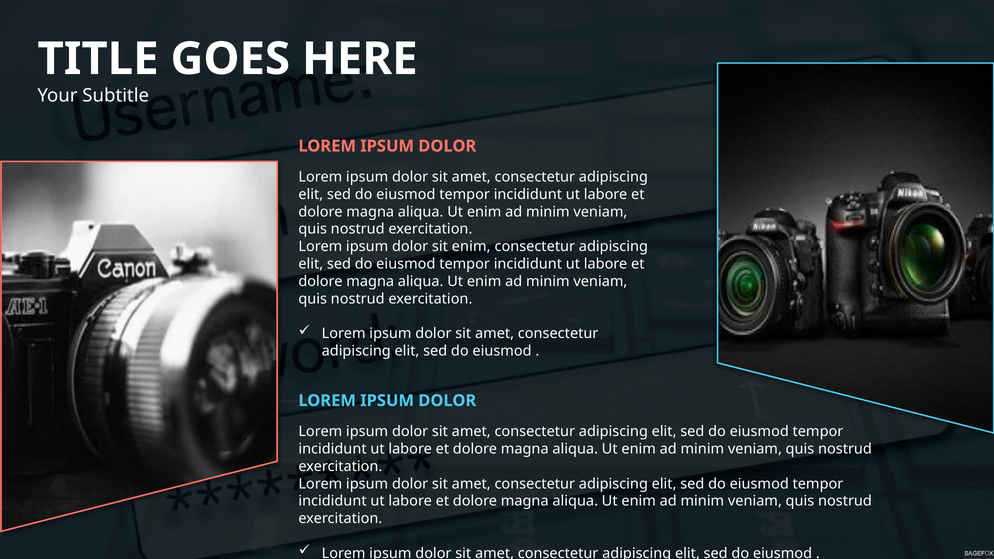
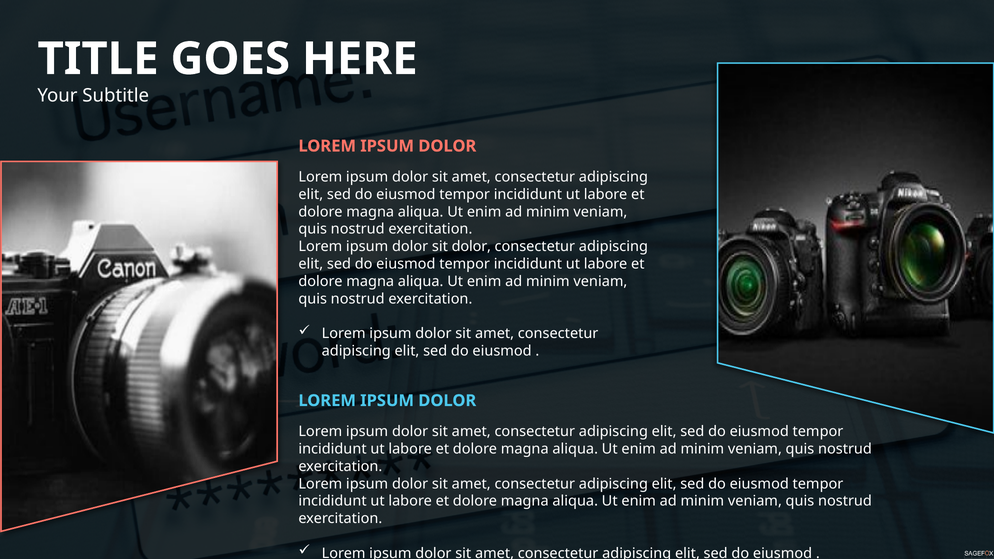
sit enim: enim -> dolor (471, 247)
